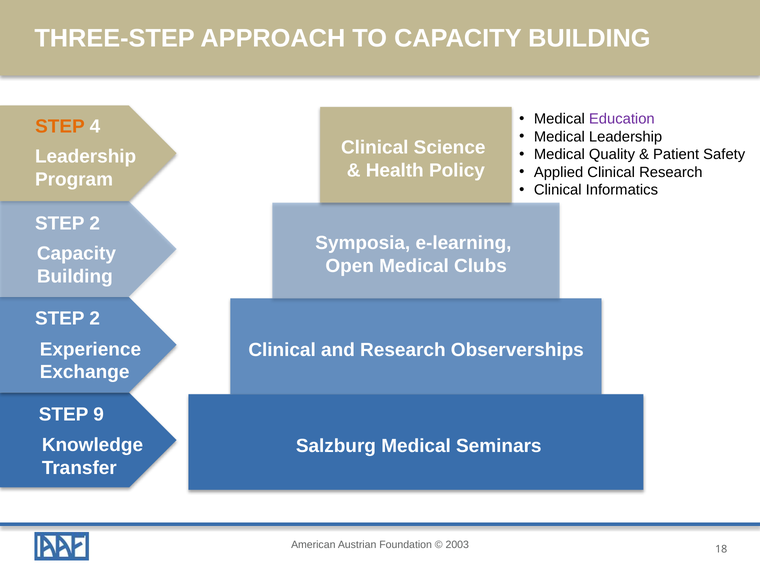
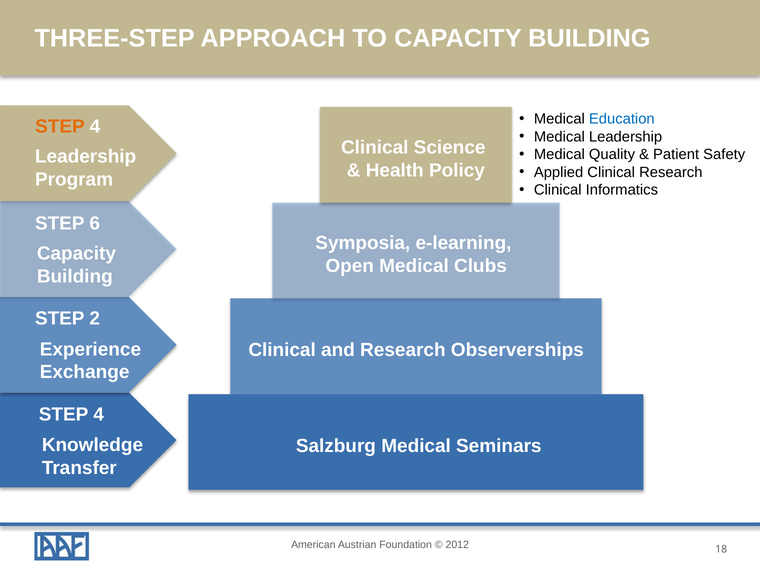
Education colour: purple -> blue (622, 119)
2: 2 -> 6 (95, 224)
9: 9 -> 4 (99, 414)
2003: 2003 -> 2012 (457, 545)
